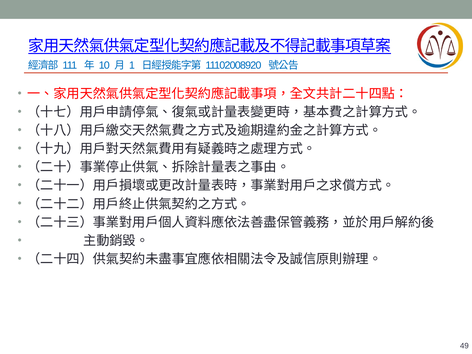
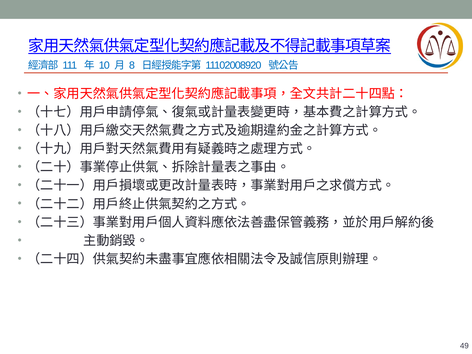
1: 1 -> 8 (132, 65)
